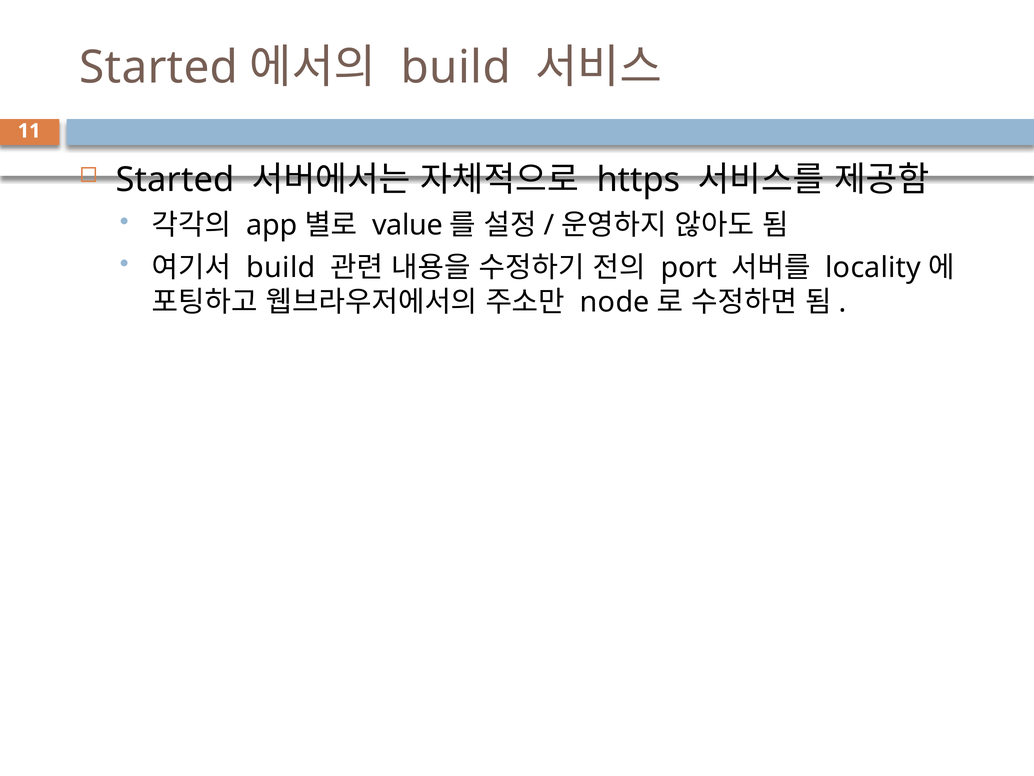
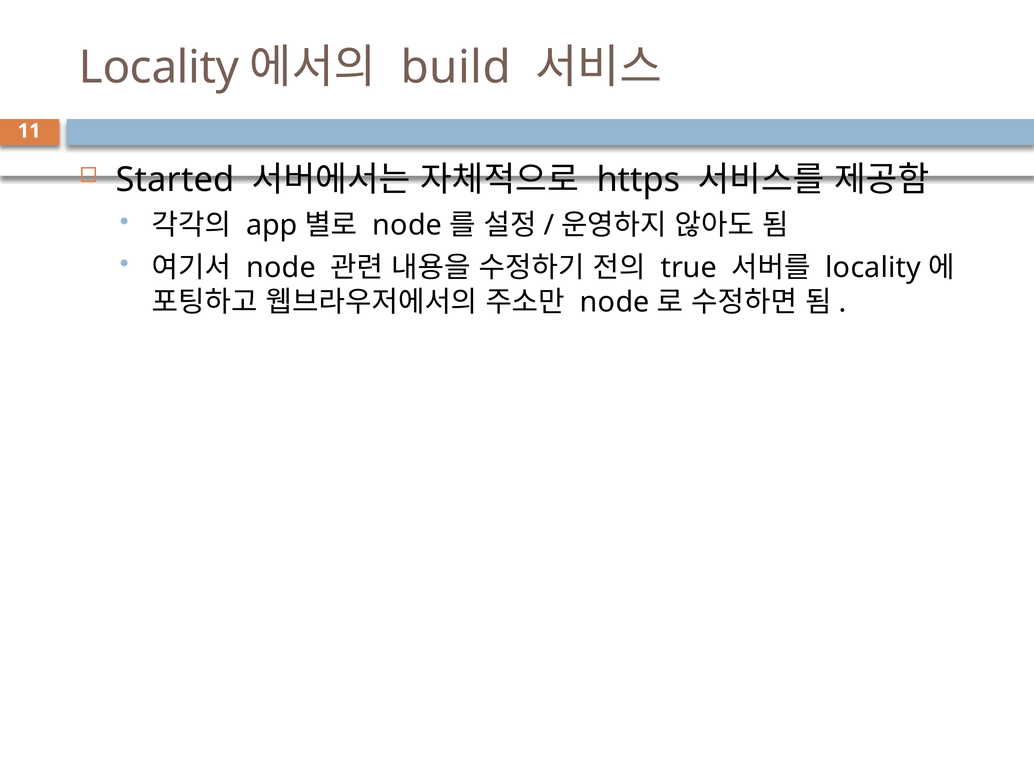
Started: Started -> Locality (159, 67)
value: value -> node (407, 225)
build: build -> node (281, 268)
port: port -> true (689, 268)
